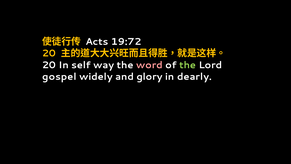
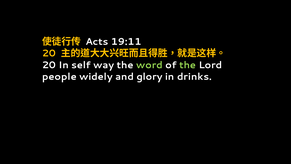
19:72: 19:72 -> 19:11 (126, 42)
word colour: pink -> light green (149, 65)
gospel: gospel -> people (59, 77)
dearly: dearly -> drinks (194, 77)
